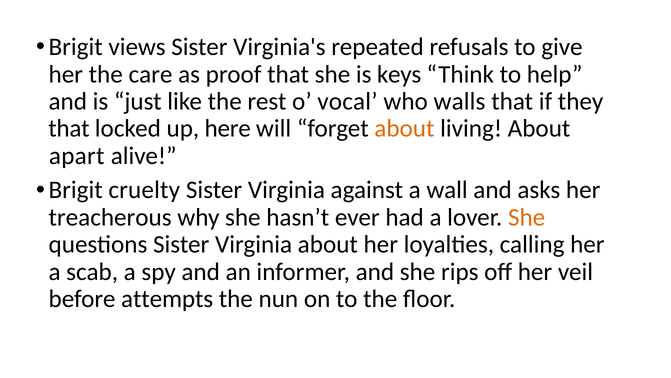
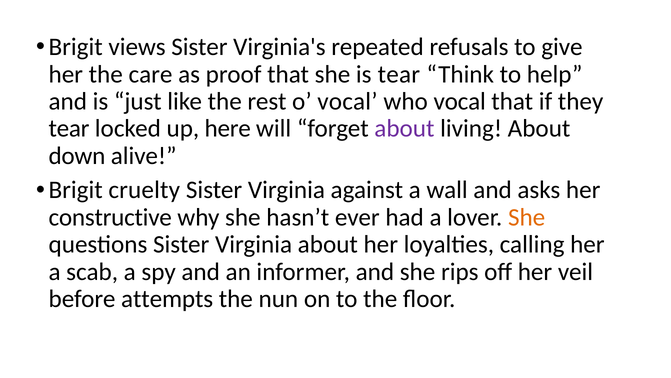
is keys: keys -> tear (399, 74)
who walls: walls -> vocal (460, 101)
that: that -> tear (69, 128)
about colour: orange -> purple (404, 128)
apart: apart -> down (77, 156)
treacherous: treacherous -> constructive (110, 217)
